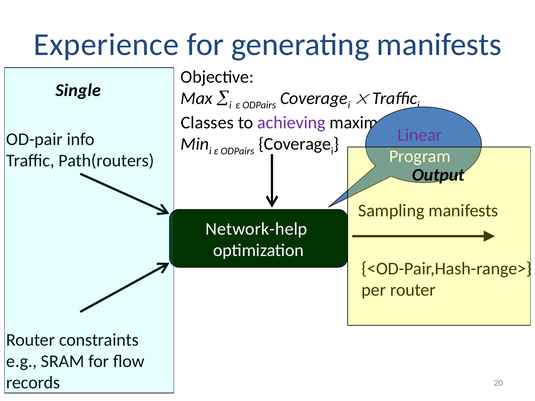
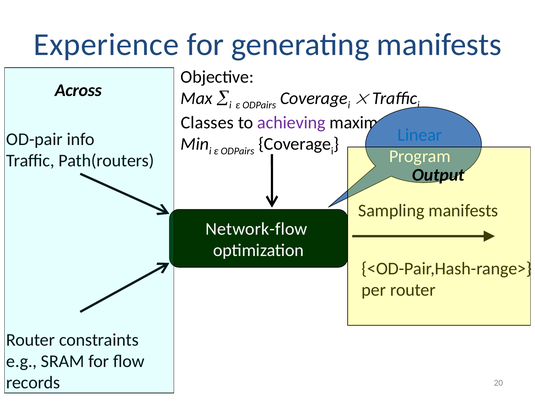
Single: Single -> Across (78, 90)
Linear colour: purple -> blue (420, 135)
Network-help: Network-help -> Network-flow (256, 229)
